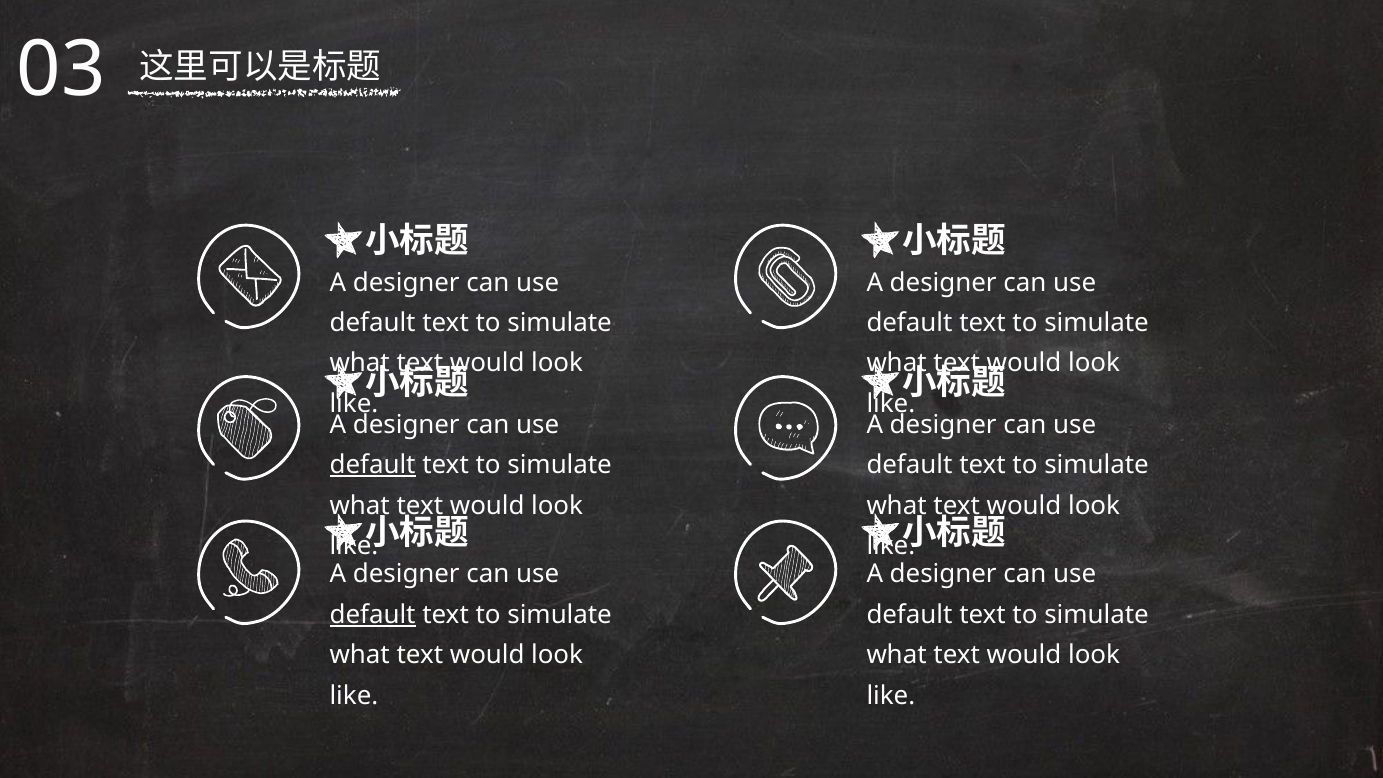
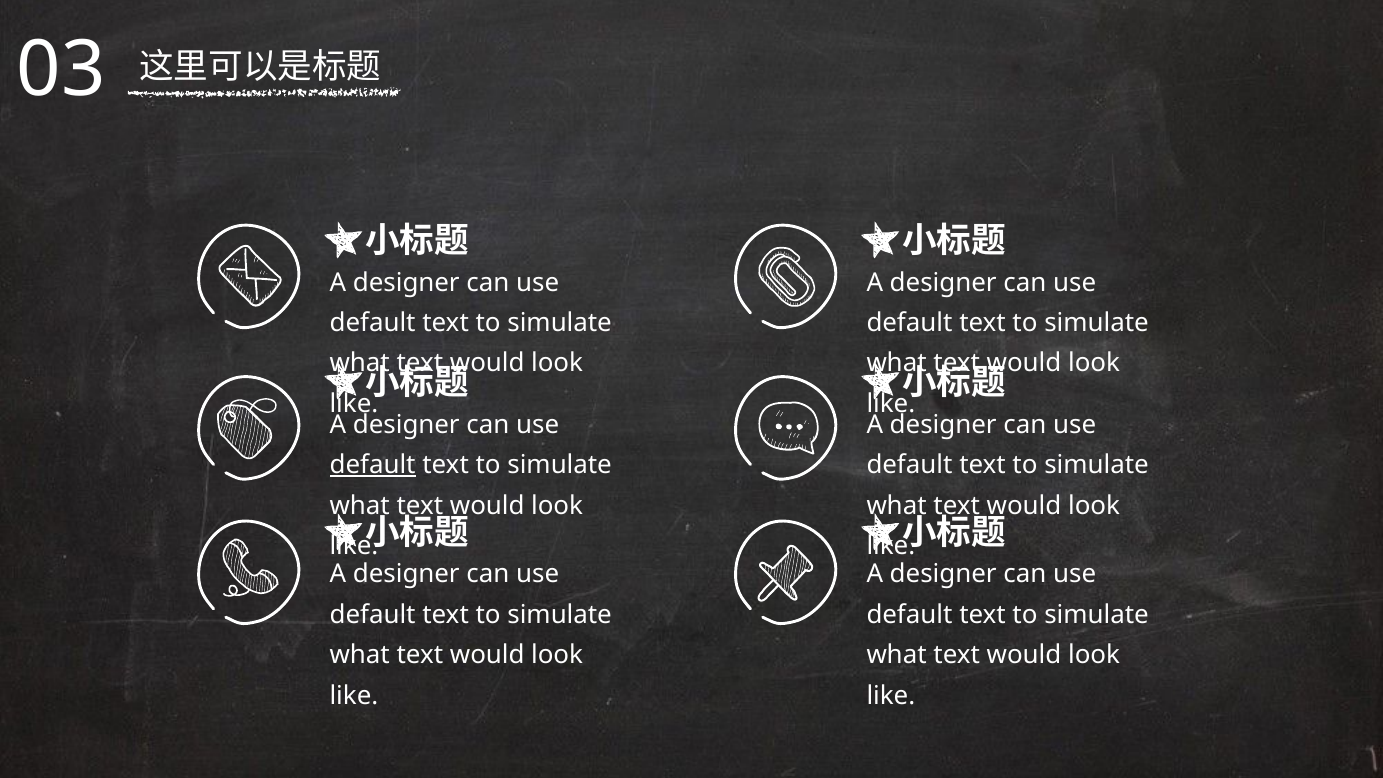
default underline: present -> none (373, 615)
